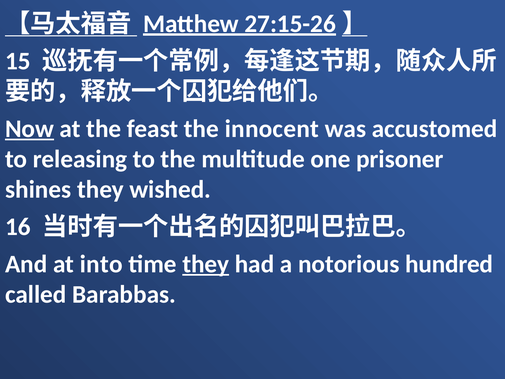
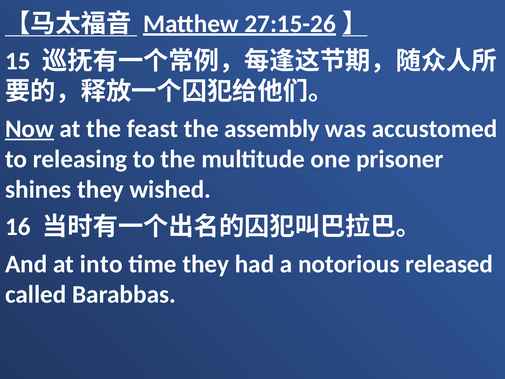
innocent: innocent -> assembly (272, 129)
they underline: present -> none (206, 264)
hundred: hundred -> released (449, 264)
